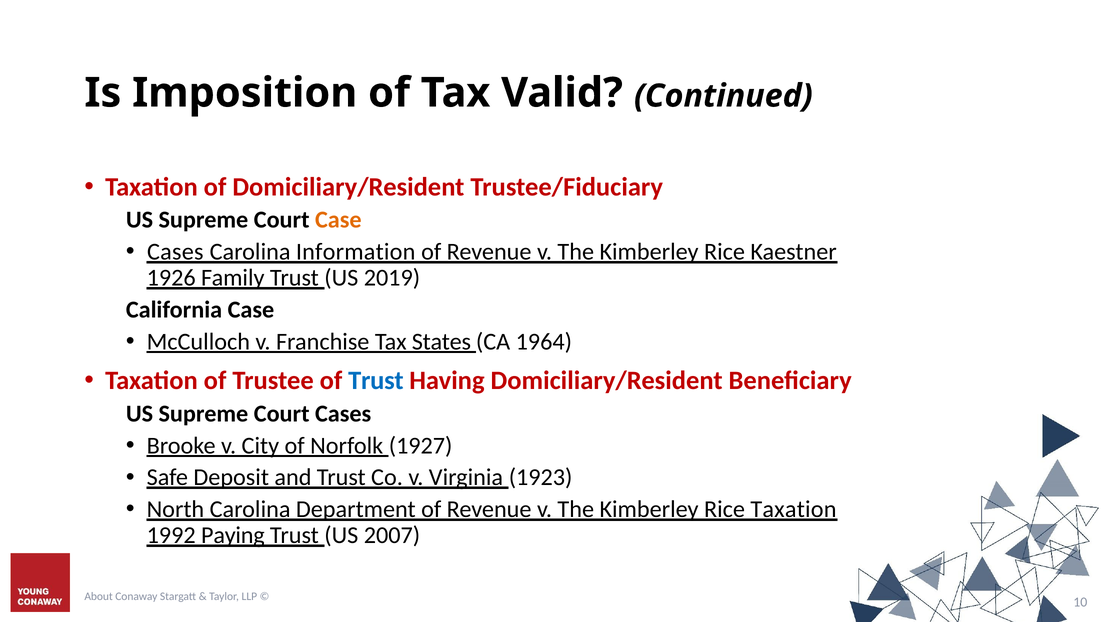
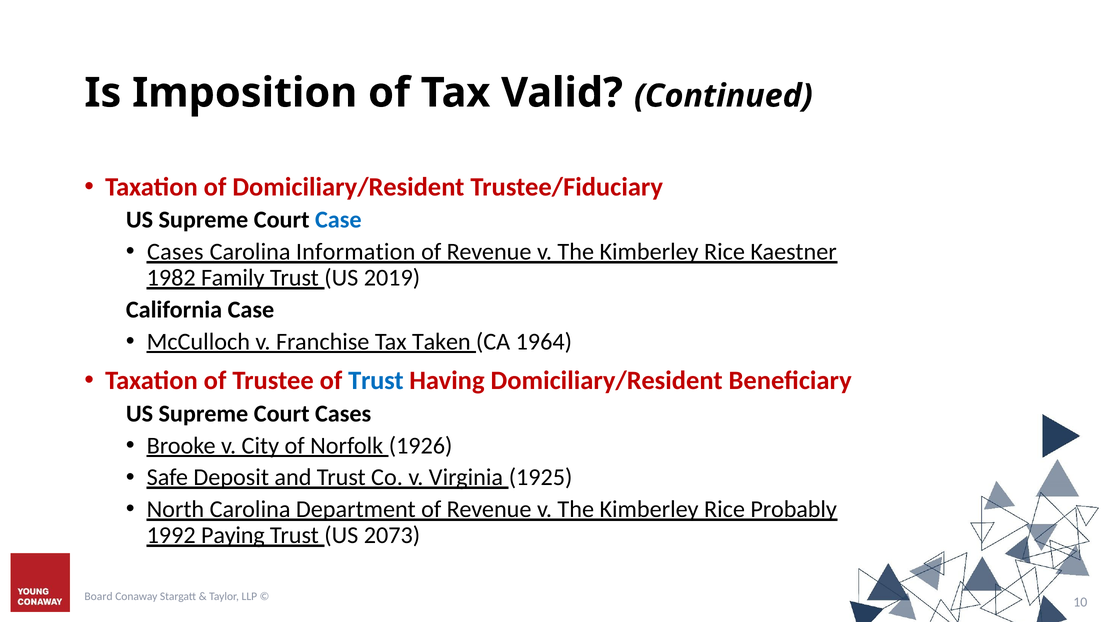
Case colour: orange -> blue (338, 220)
1926: 1926 -> 1982 (171, 278)
States: States -> Taken (441, 342)
1927: 1927 -> 1926 (421, 446)
1923: 1923 -> 1925 (541, 478)
Rice Taxation: Taxation -> Probably (794, 510)
2007: 2007 -> 2073 (392, 536)
About: About -> Board (98, 597)
